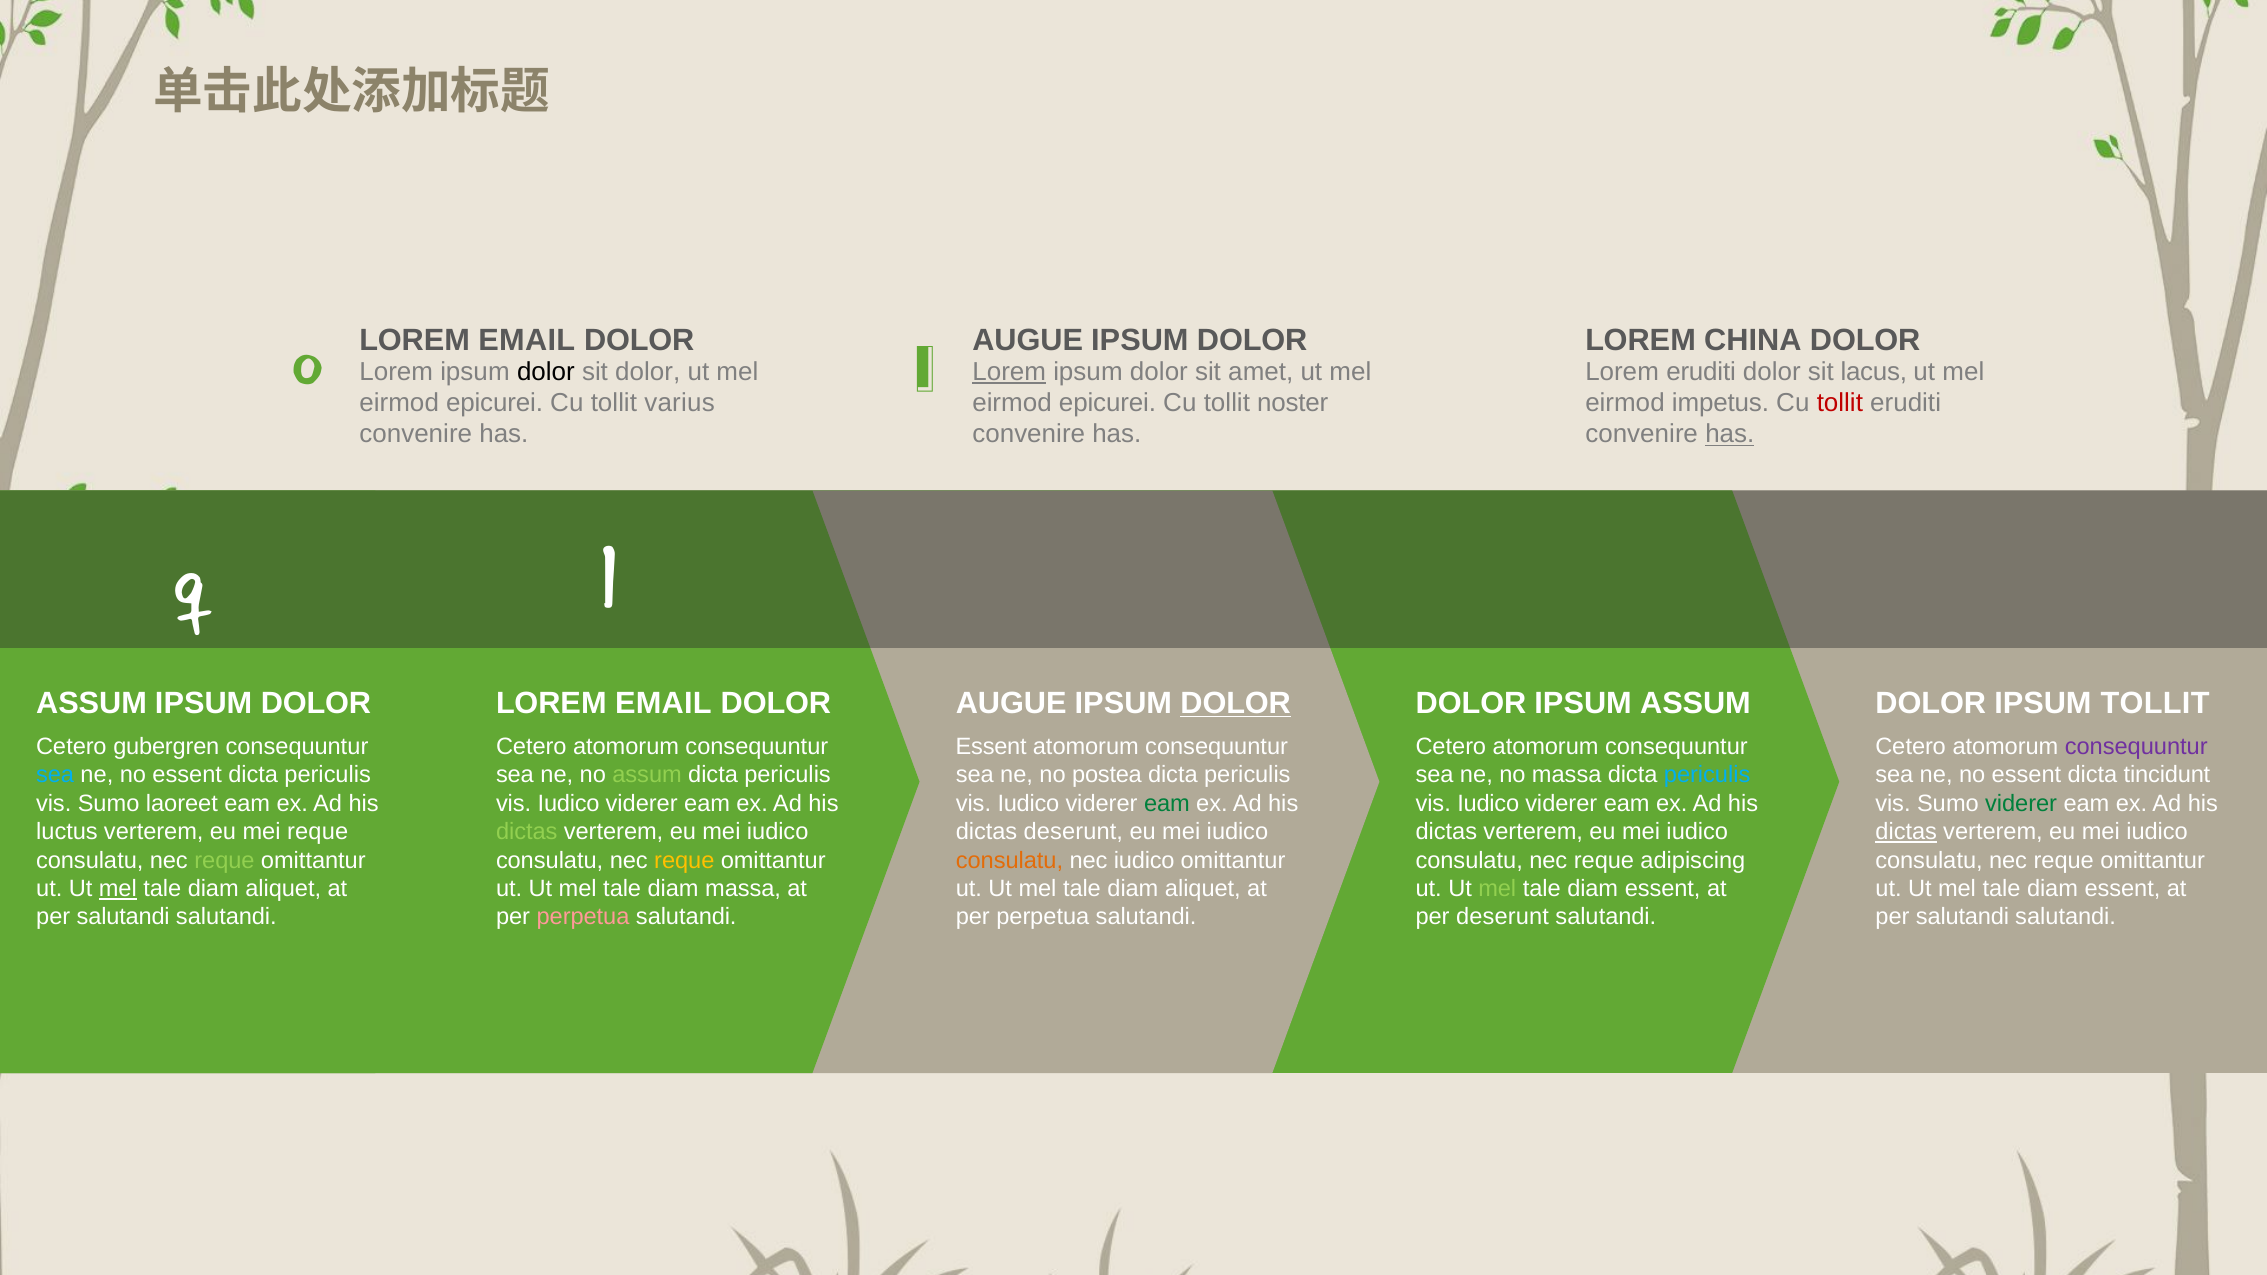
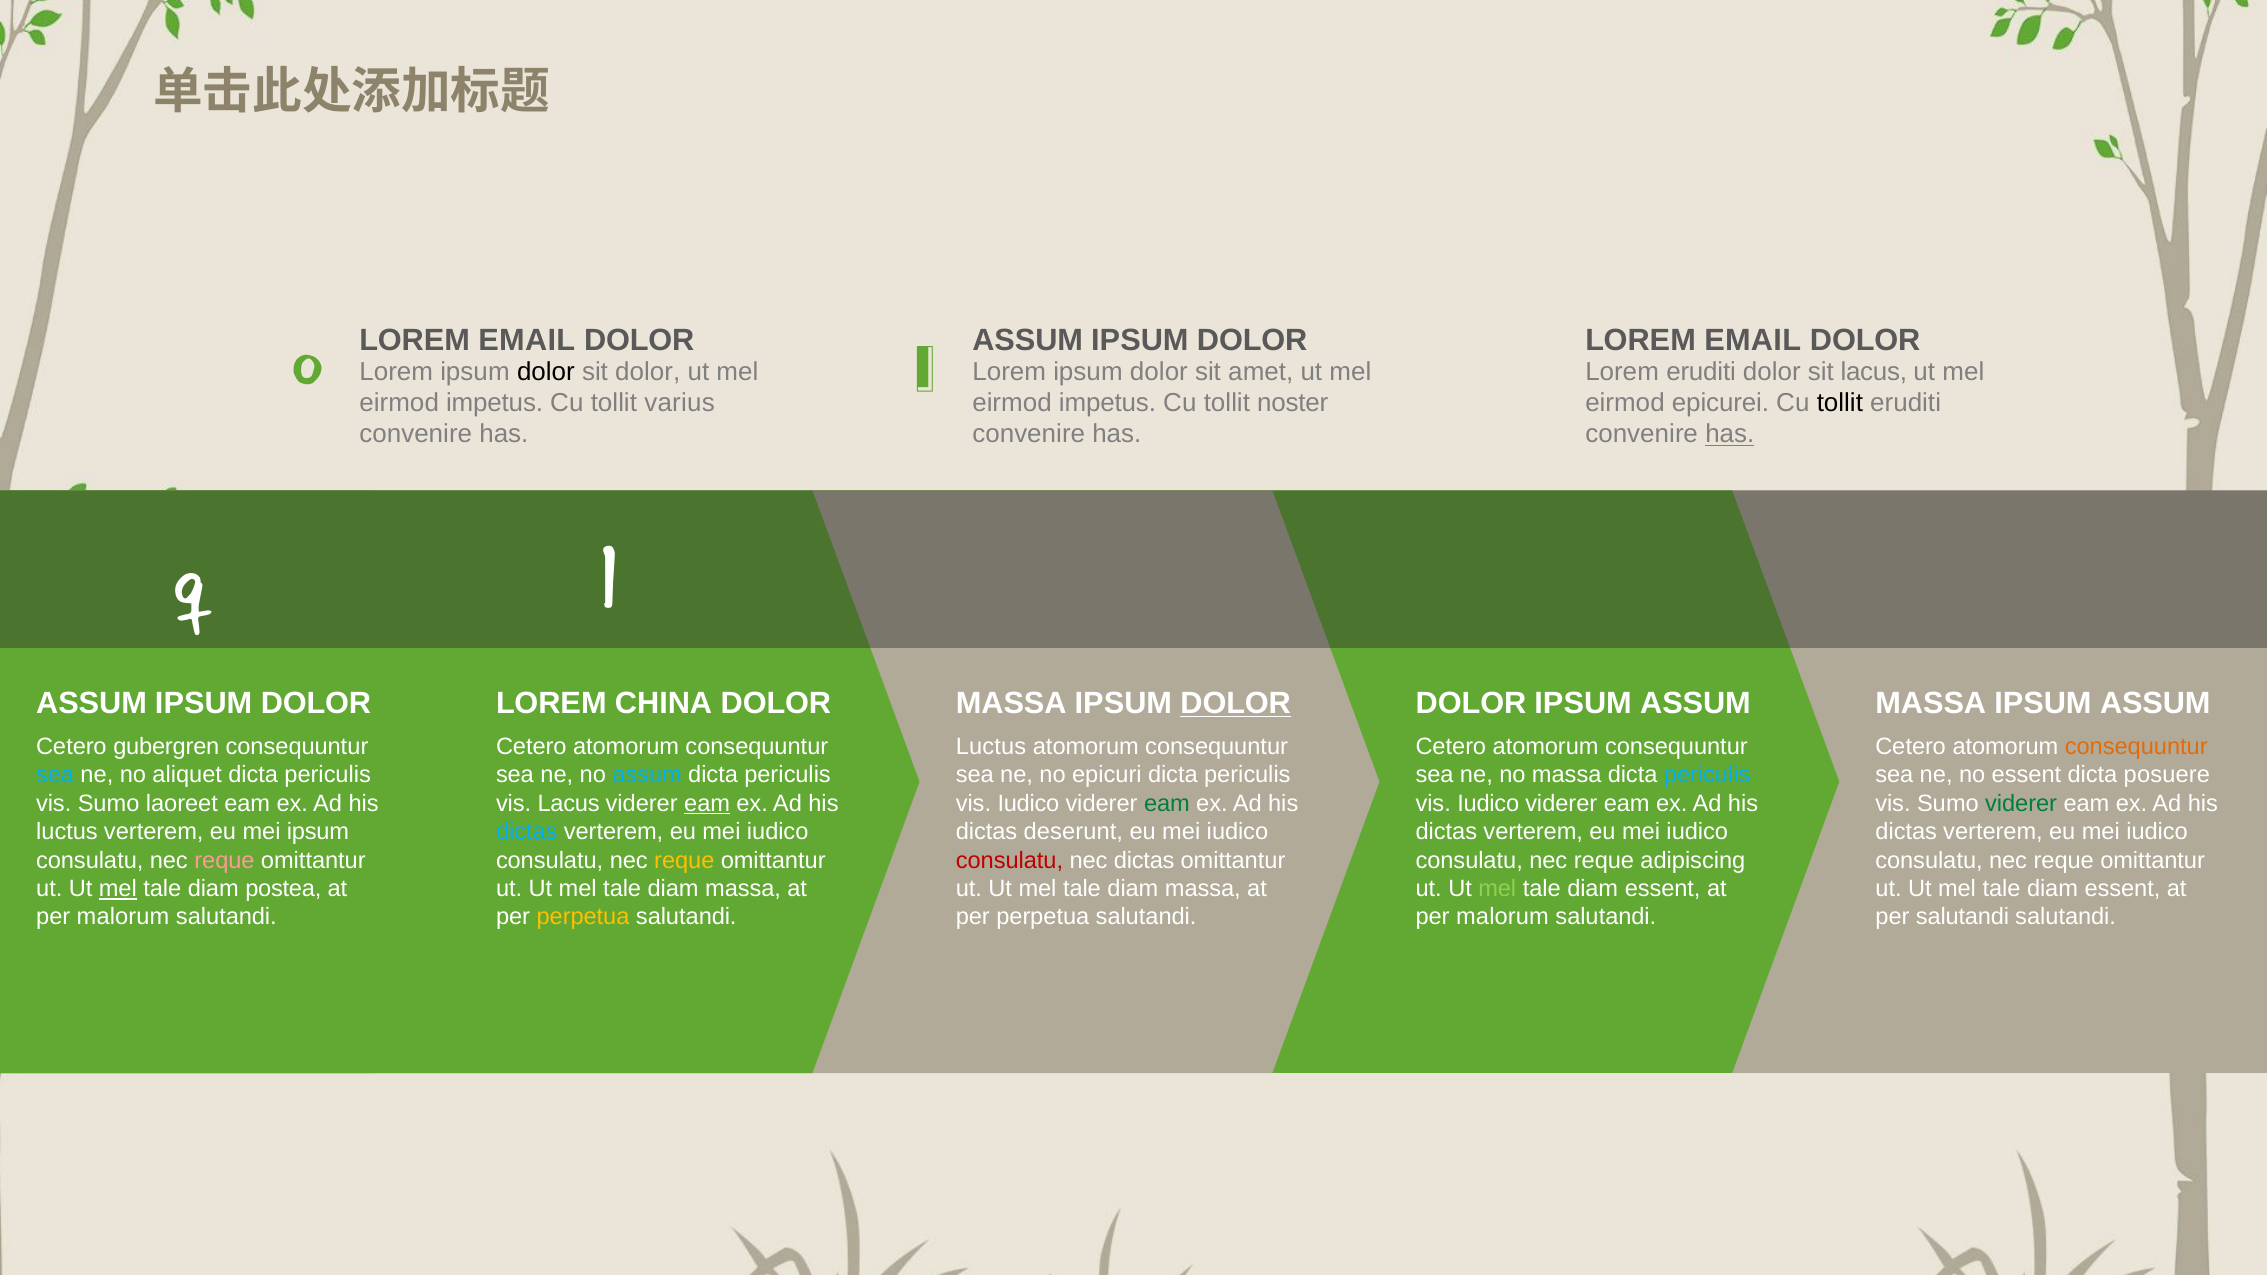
Lorem underline: present -> none (1009, 372)
AUGUE: AUGUE -> ASSUM (1028, 340)
CHINA: CHINA -> EMAIL (1753, 340)
epicurei: epicurei -> impetus (495, 403)
epicurei: epicurei -> impetus (1107, 403)
impetus: impetus -> epicurei (1720, 403)
tollit colour: red -> black (1840, 403)
EMAIL: EMAIL -> CHINA (664, 703)
AUGUE: AUGUE -> MASSA (1011, 703)
DOLOR: DOLOR -> MASSA (1931, 703)
TOLLIT: TOLLIT -> ASSUM (2155, 703)
Essent: Essent -> Luctus (991, 747)
consequuntur colour: purple -> orange (2136, 747)
essent: essent -> aliquet (187, 775)
assum colour: light green -> light blue (647, 775)
postea: postea -> epicuri (1107, 775)
tincidunt: tincidunt -> posuere (2167, 775)
Iudico: Iudico -> Lacus (569, 804)
eam underline: none -> present (707, 804)
mei reque: reque -> ipsum (318, 832)
dictas colour: light green -> light blue (527, 832)
dictas underline: present -> none (1906, 832)
reque colour: light green -> pink (224, 860)
consulatu colour: orange -> red (1009, 860)
nec iudico: iudico -> dictas (1144, 860)
aliquet: aliquet -> postea (283, 889)
aliquet: aliquet -> massa (1203, 889)
salutandi: salutandi -> malorum (123, 917)
perpetua colour: pink -> yellow (583, 917)
deserunt: deserunt -> malorum (1503, 917)
